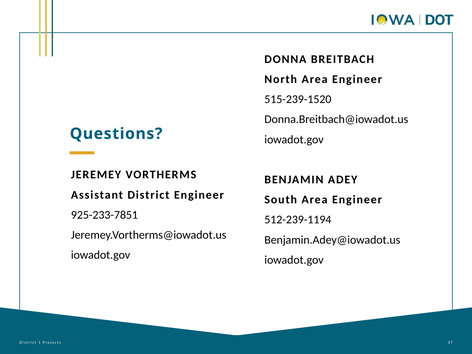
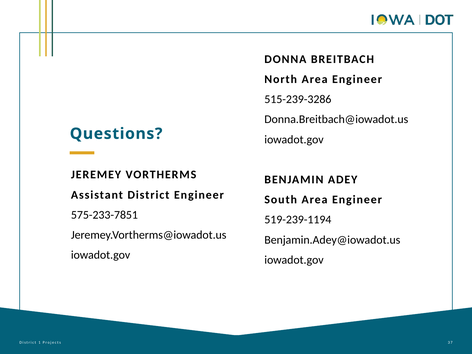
515-239-1520: 515-239-1520 -> 515-239-3286 (298, 99)
925-233-7851: 925-233-7851 -> 575-233-7851 (104, 215)
512-239-1194: 512-239-1194 -> 519-239-1194 (298, 220)
